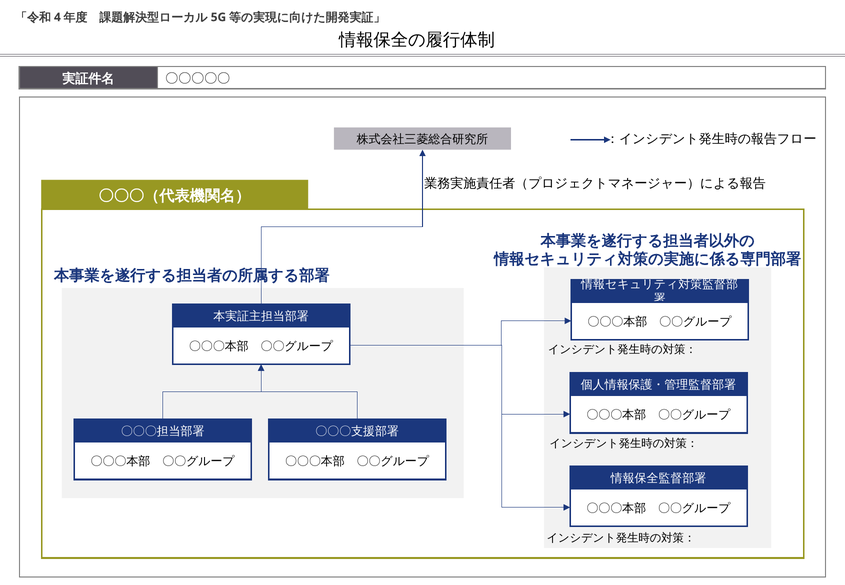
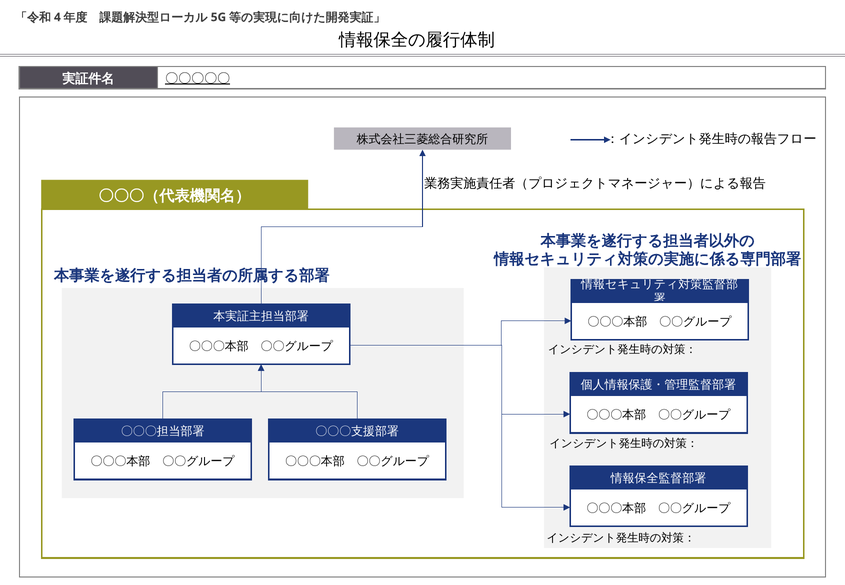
〇〇〇〇〇 underline: none -> present (198, 78)
